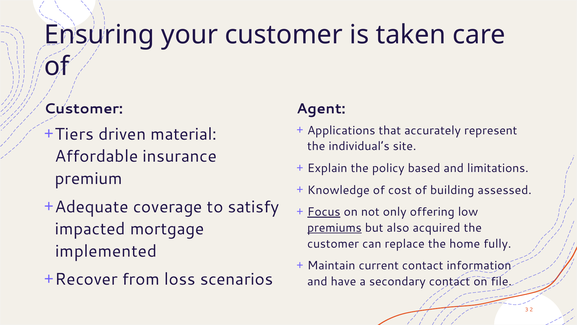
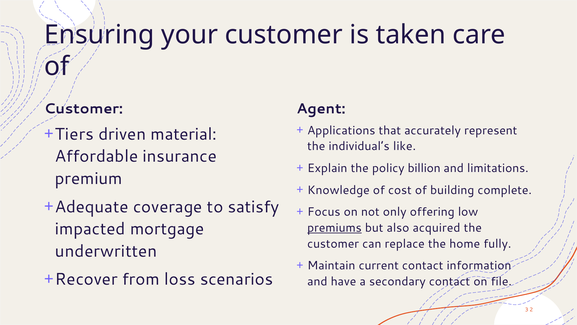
site: site -> like (404, 146)
based: based -> billion (424, 168)
assessed: assessed -> complete (505, 190)
Focus underline: present -> none (324, 212)
implemented: implemented -> underwritten (106, 251)
